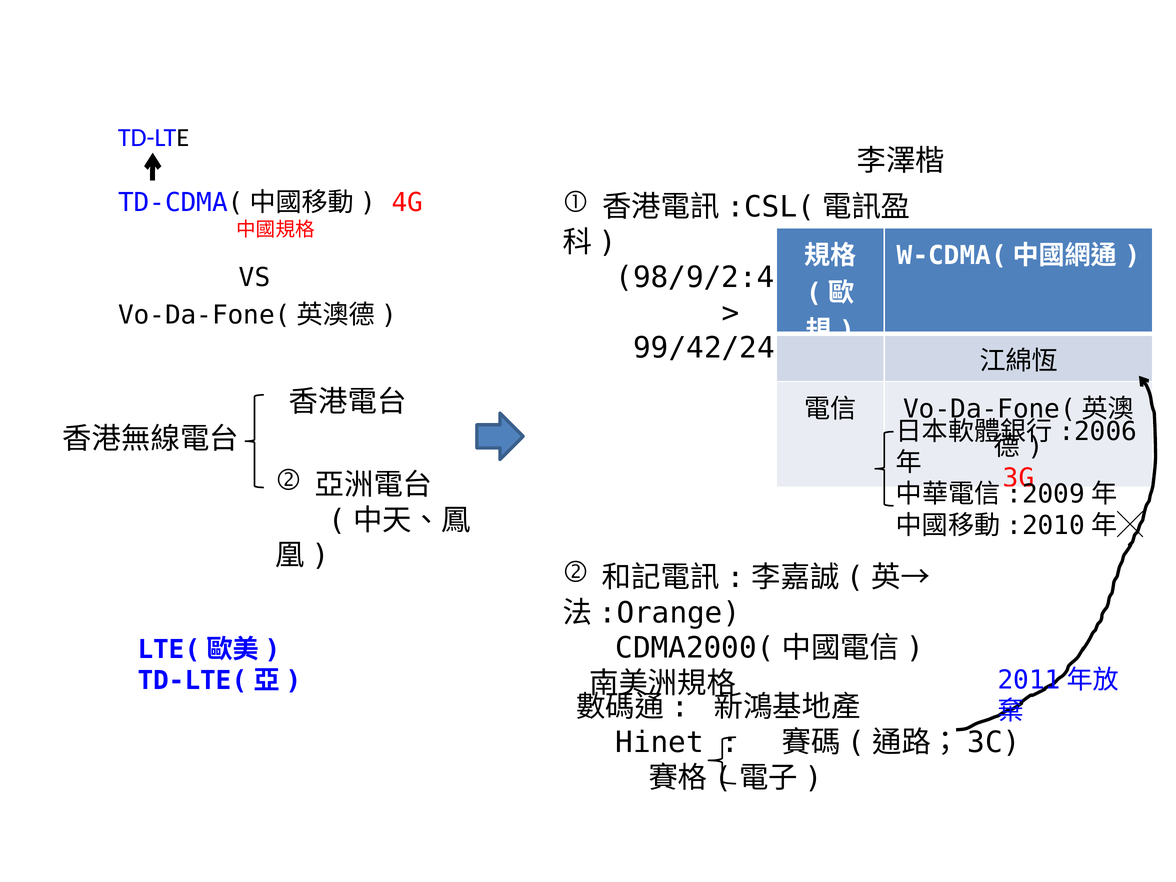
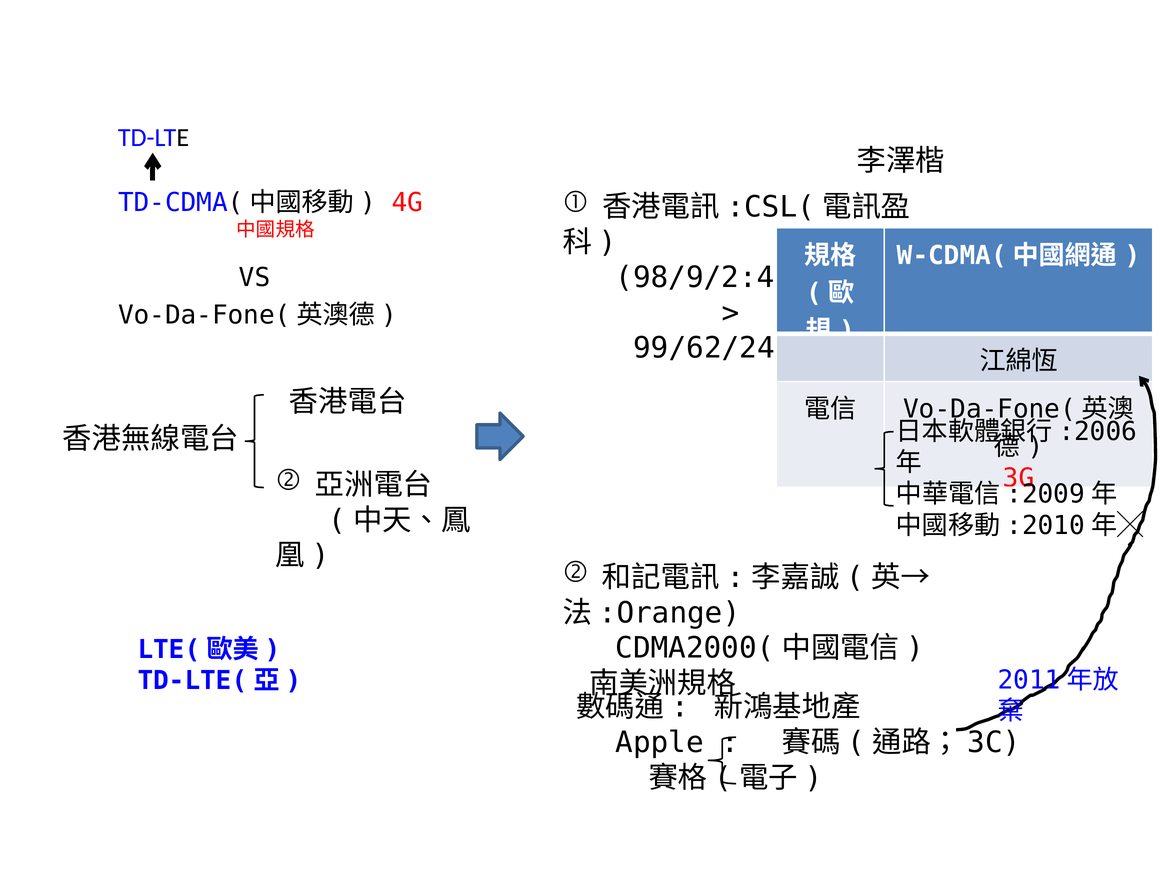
99/42/24: 99/42/24 -> 99/62/24 (704, 348)
Hinet: Hinet -> Apple (660, 743)
